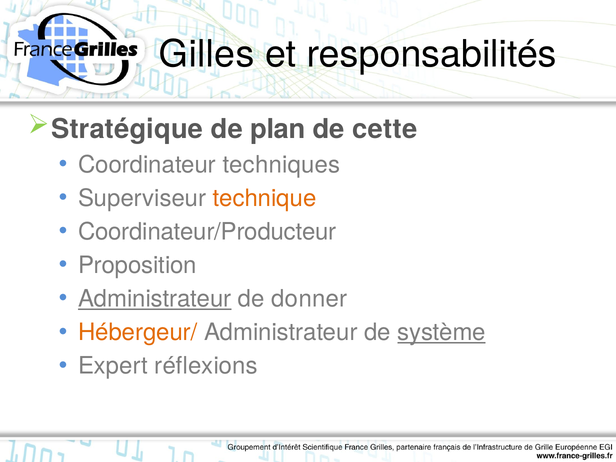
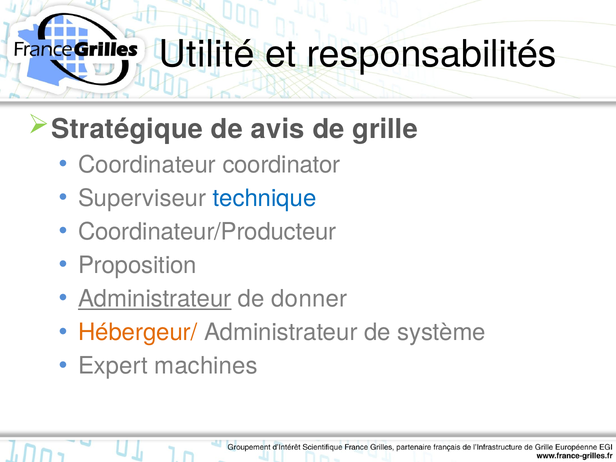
Gilles: Gilles -> Utilité (207, 54)
plan: plan -> avis (278, 129)
cette: cette -> grille (385, 129)
techniques: techniques -> coordinator (281, 165)
technique colour: orange -> blue (265, 198)
système underline: present -> none (442, 332)
réflexions: réflexions -> machines (206, 366)
